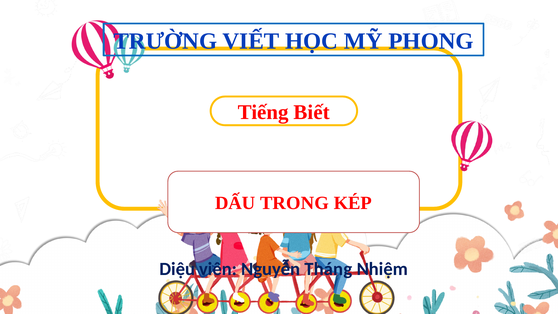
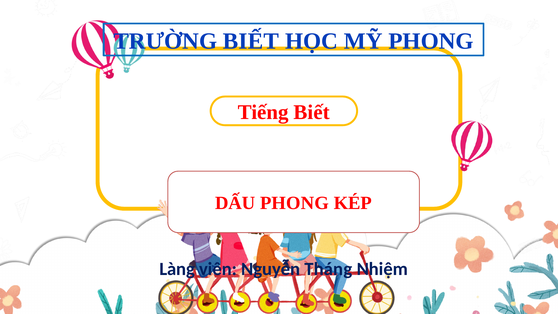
TRƯỜNG VIẾT: VIẾT -> BIẾT (251, 41)
DẤU TRONG: TRONG -> PHONG (294, 203)
Diệu: Diệu -> Làng (177, 269)
